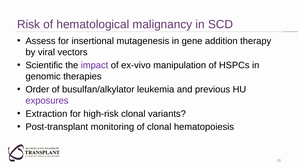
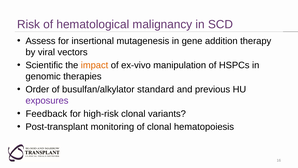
impact colour: purple -> orange (95, 65)
leukemia: leukemia -> standard (156, 89)
Extraction: Extraction -> Feedback (46, 114)
